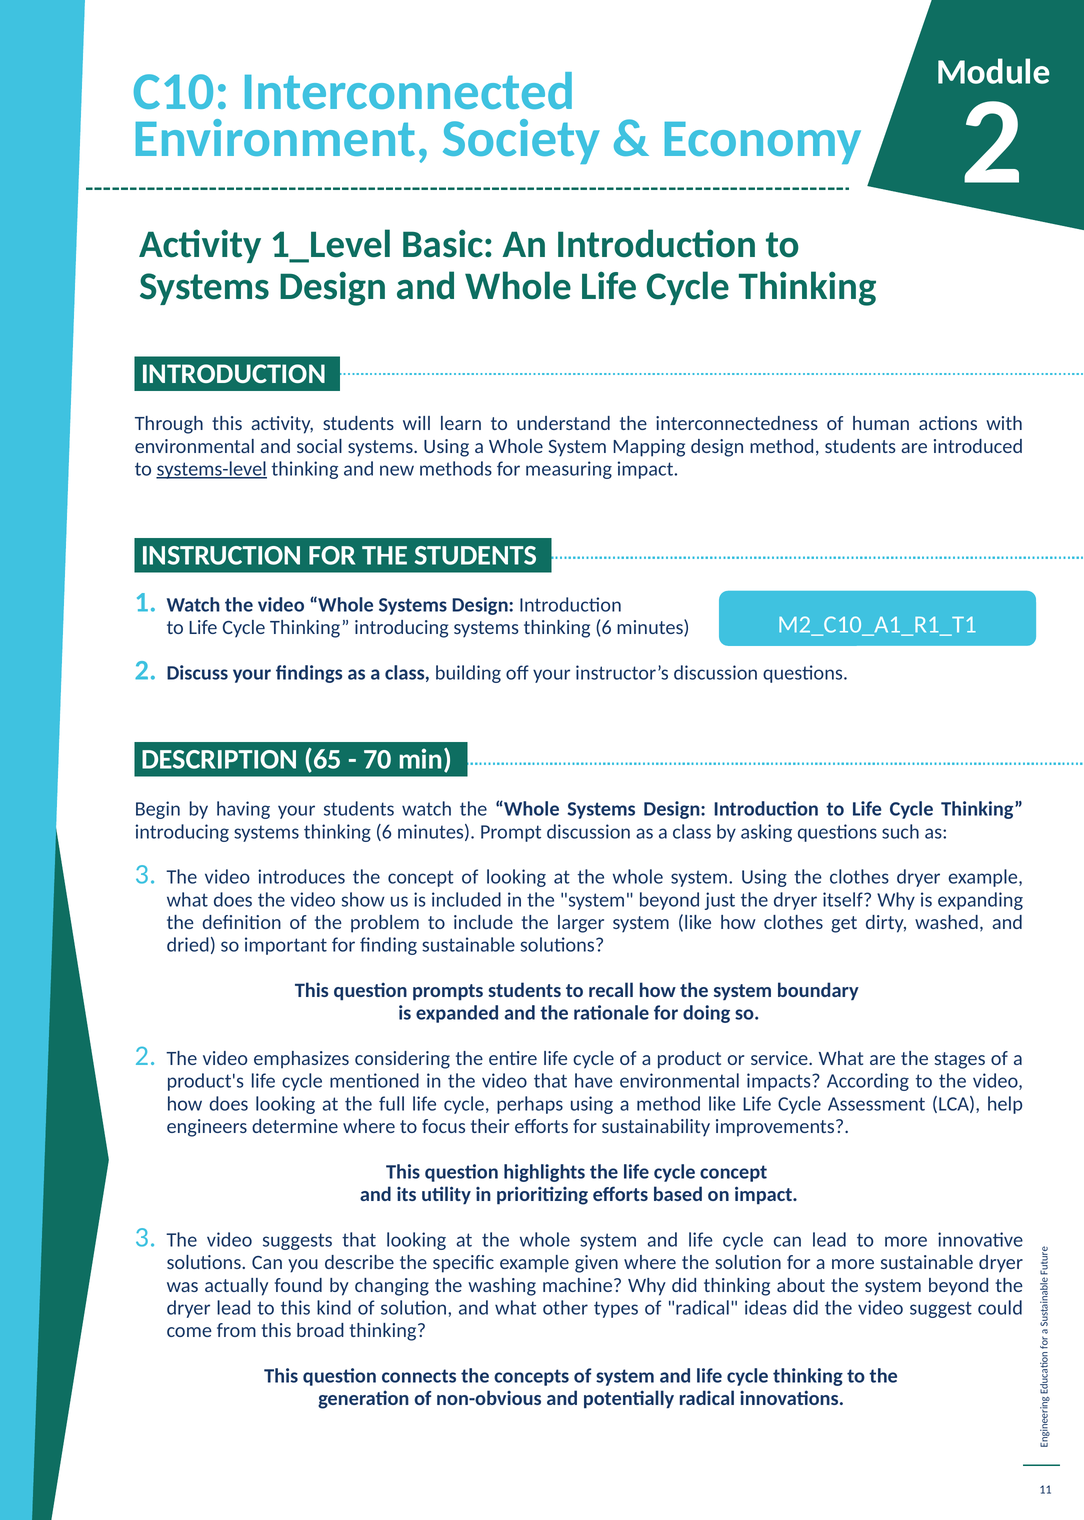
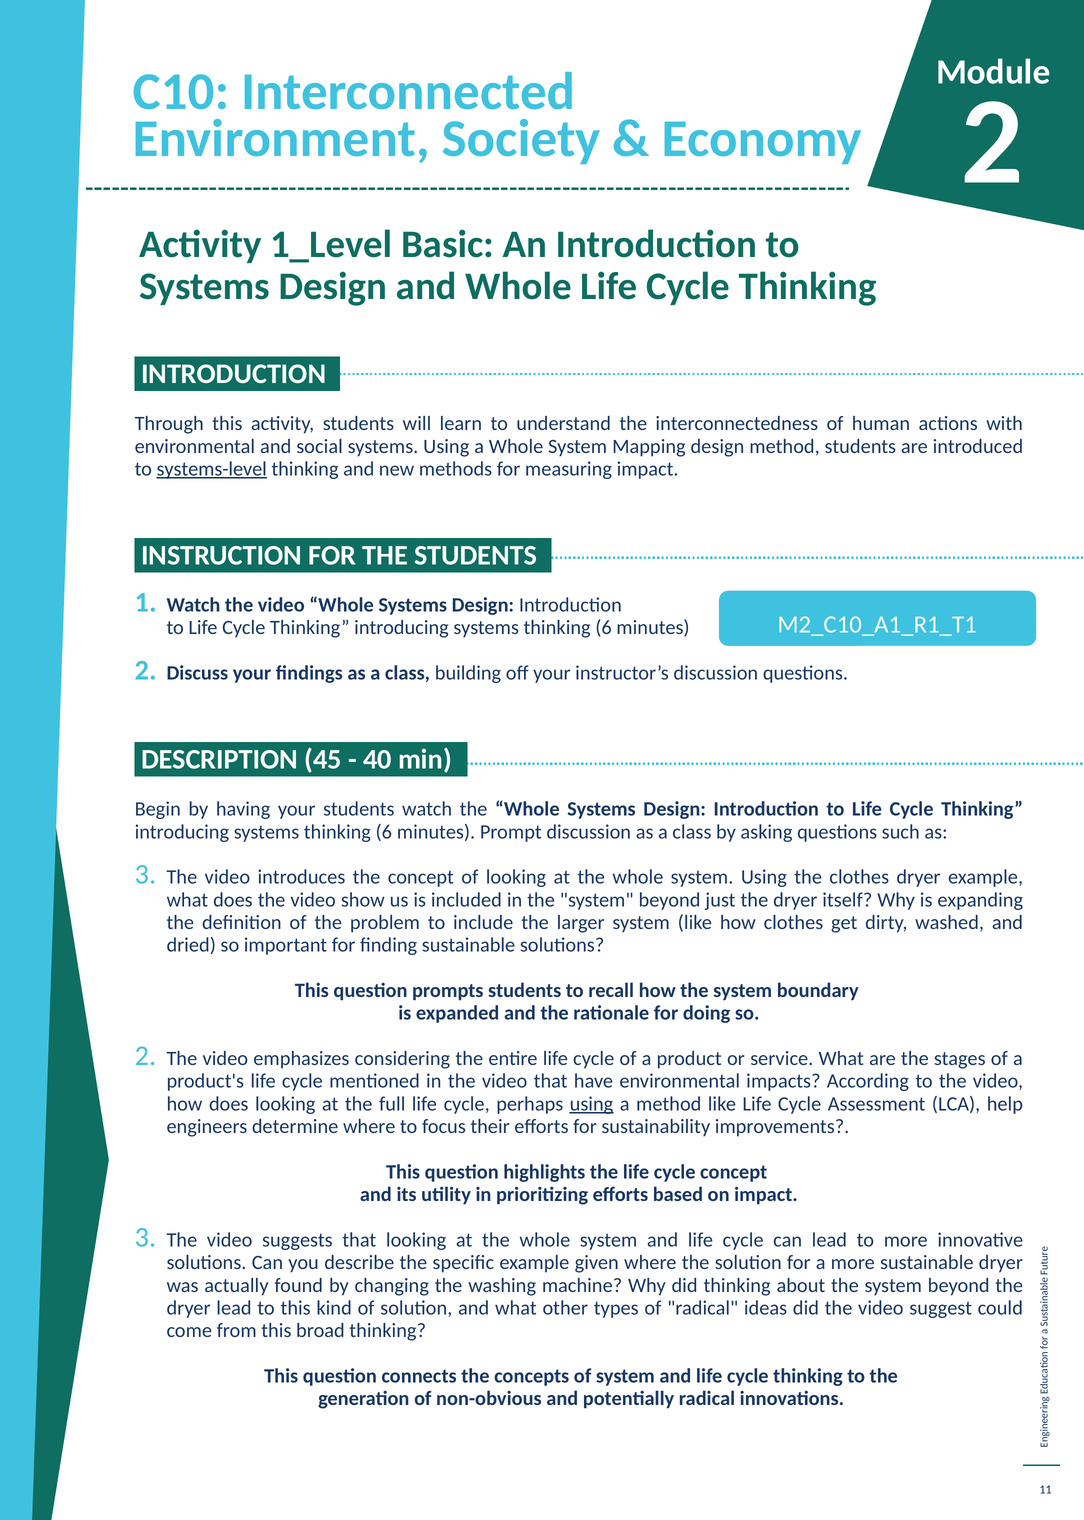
65: 65 -> 45 (323, 760)
70: 70 -> 40 (377, 760)
using underline: none -> present (592, 1104)
